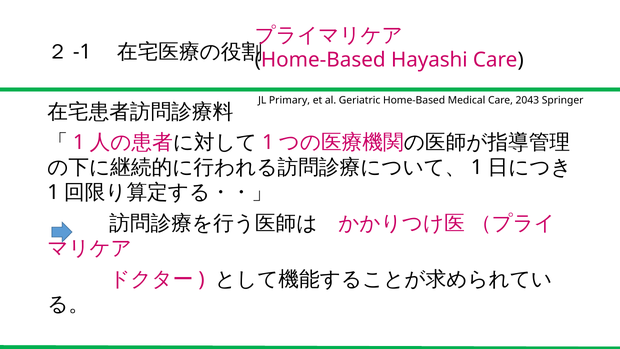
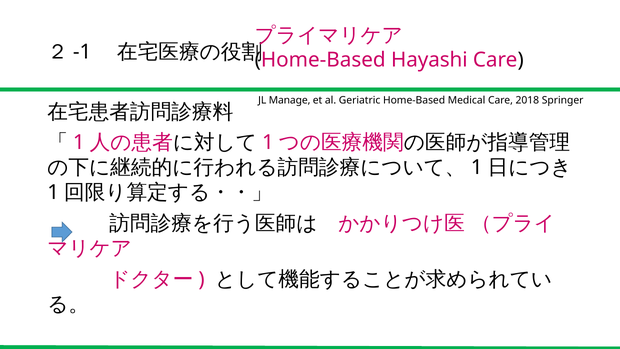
Primary: Primary -> Manage (290, 100)
2043: 2043 -> 2018 (527, 100)
